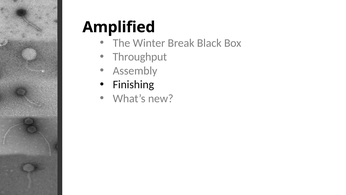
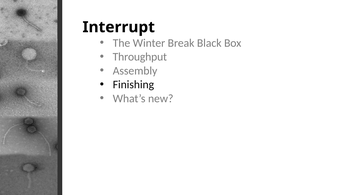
Amplified: Amplified -> Interrupt (119, 27)
